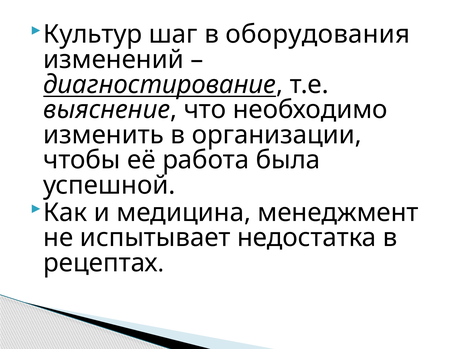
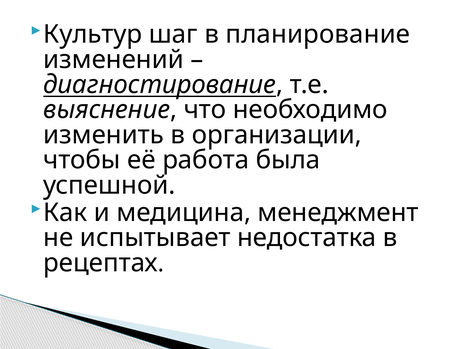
оборудования: оборудования -> планирование (318, 34)
